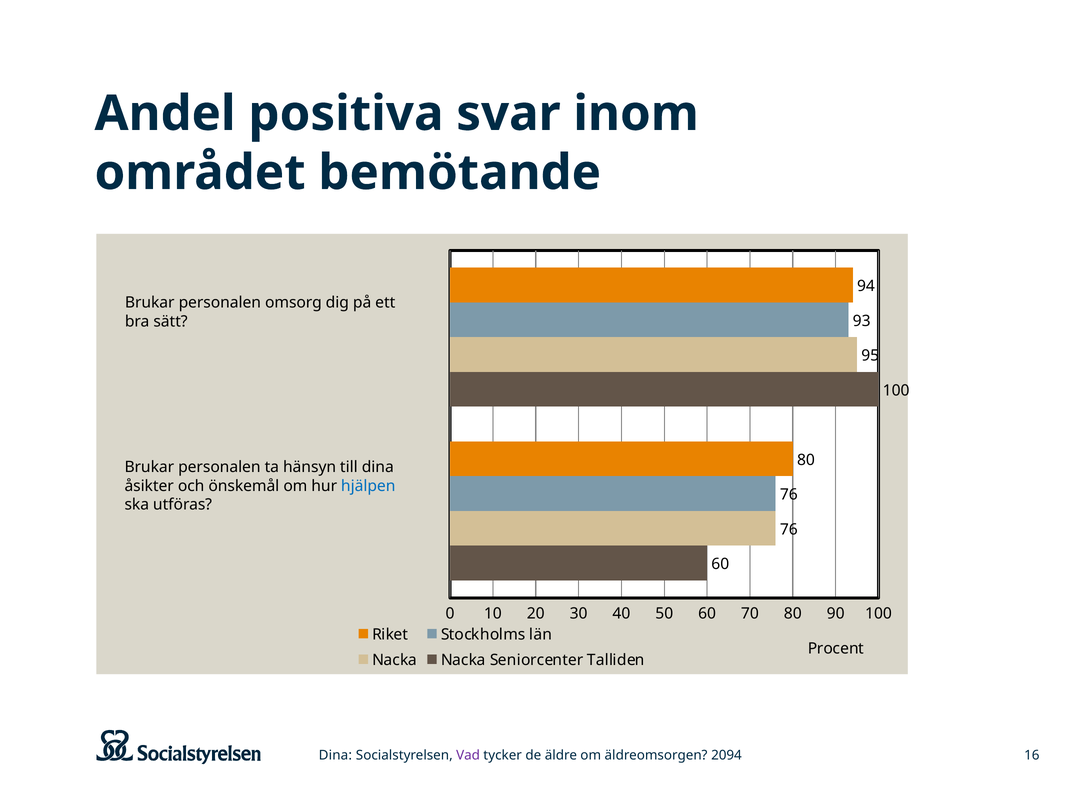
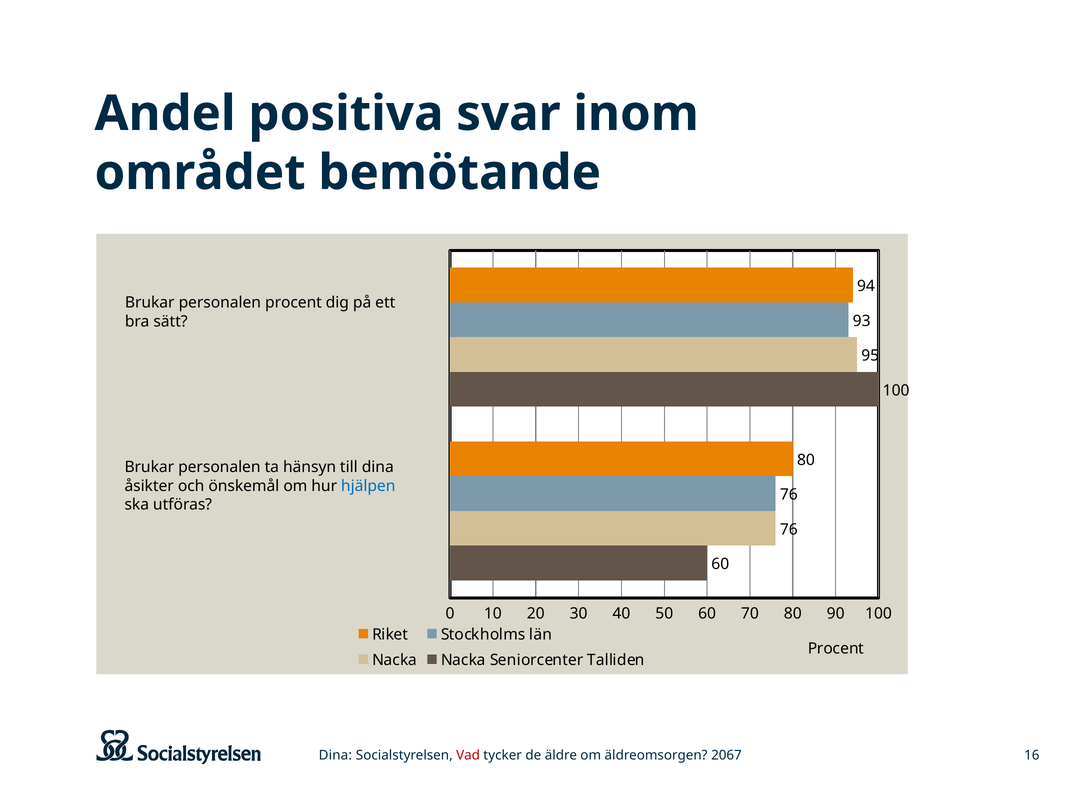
personalen omsorg: omsorg -> procent (293, 303)
Vad colour: purple -> red (468, 756)
2094: 2094 -> 2067 (726, 756)
